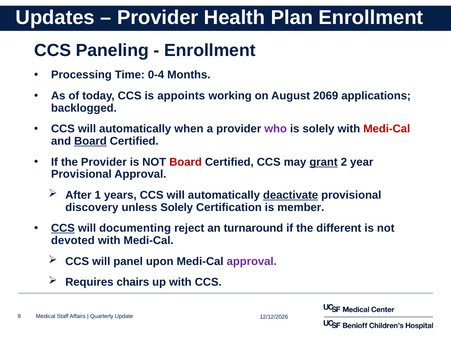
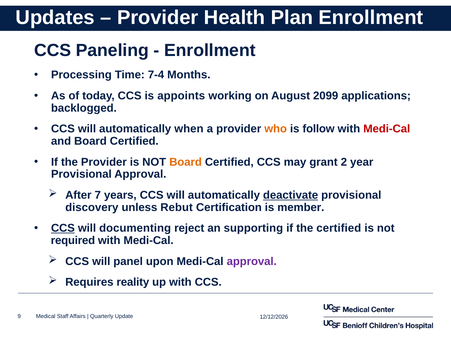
0-4: 0-4 -> 7-4 (156, 75)
2069: 2069 -> 2099 (326, 96)
who colour: purple -> orange (276, 129)
is solely: solely -> follow (319, 129)
Board underline: present -> none (90, 141)
Board colour: red -> orange (186, 162)
grant underline: present -> none (324, 162)
1: 1 -> 7 (98, 195)
unless Solely: Solely -> Rebut (177, 207)
turnaround: turnaround -> supporting (253, 228)
the different: different -> certified (339, 228)
devoted: devoted -> required (73, 241)
chairs: chairs -> reality (133, 282)
